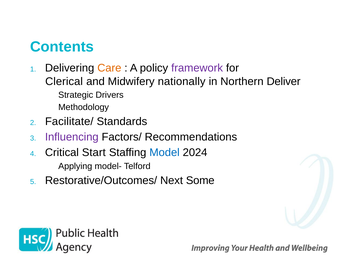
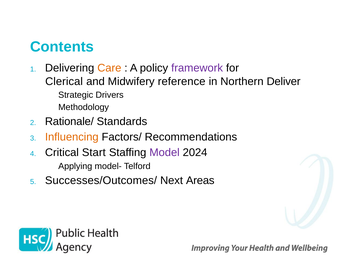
nationally: nationally -> reference (182, 82)
Facilitate/: Facilitate/ -> Rationale/ (69, 122)
Influencing colour: purple -> orange (72, 137)
Model colour: blue -> purple (165, 153)
Restorative/Outcomes/: Restorative/Outcomes/ -> Successes/Outcomes/ (101, 181)
Some: Some -> Areas (200, 181)
